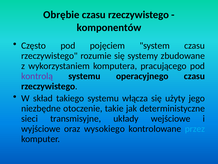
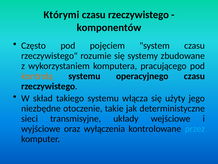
Obrębie: Obrębie -> Którymi (61, 15)
kontrolą colour: purple -> orange (37, 76)
wysokiego: wysokiego -> wyłączenia (104, 128)
